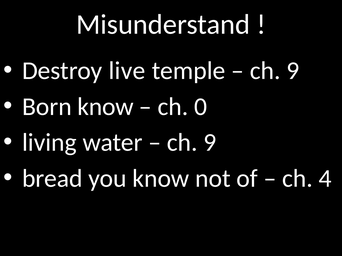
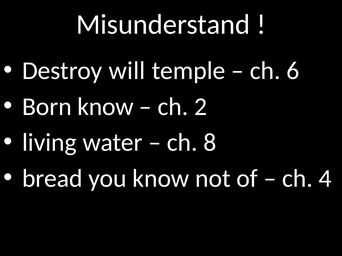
live: live -> will (127, 71)
9: 9 -> 6 (293, 71)
0: 0 -> 2 (201, 107)
9: 9 -> 8 (210, 143)
